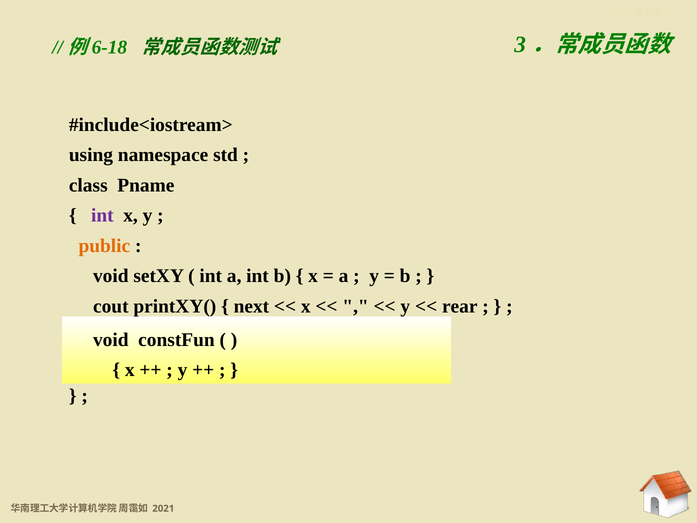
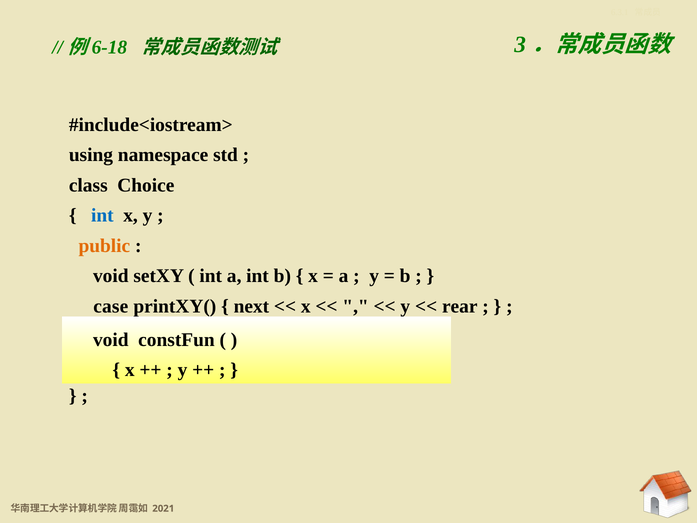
Pname: Pname -> Choice (146, 185)
int colour: purple -> blue (102, 215)
cout: cout -> case (111, 306)
